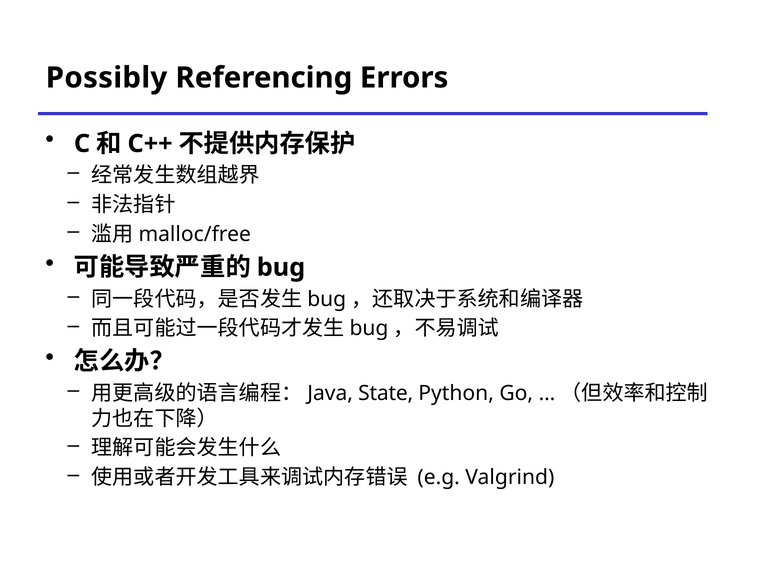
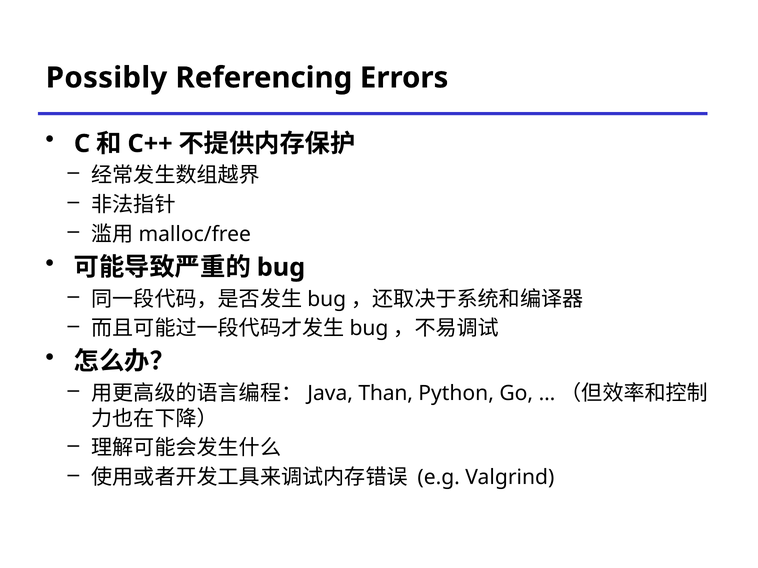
State: State -> Than (386, 394)
